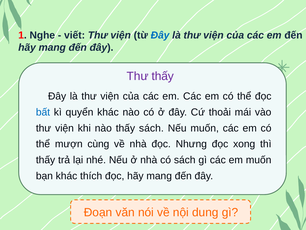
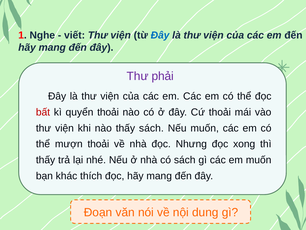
Thư thấy: thấy -> phải (163, 76)
bất colour: blue -> red (43, 112)
quyển khác: khác -> thoải (108, 112)
mượn cùng: cùng -> thoải (98, 144)
